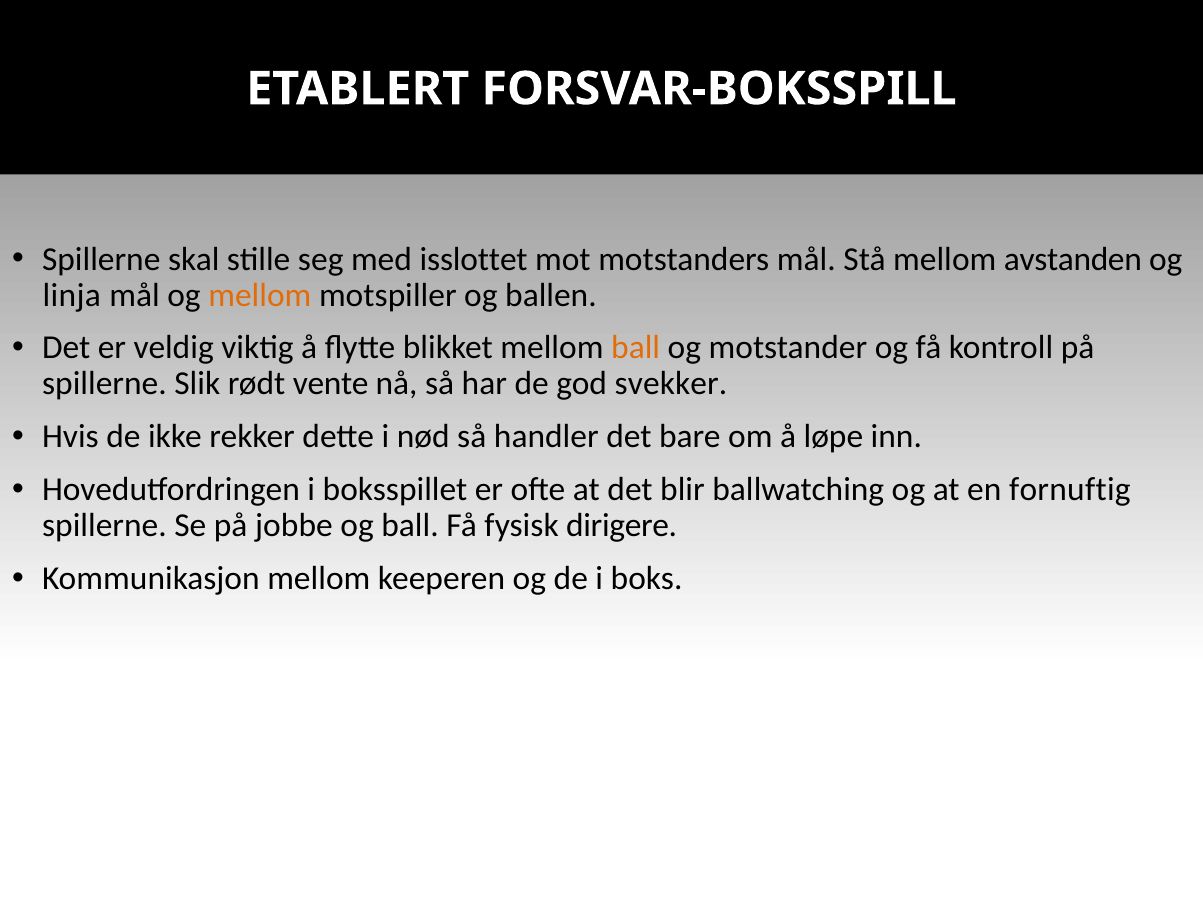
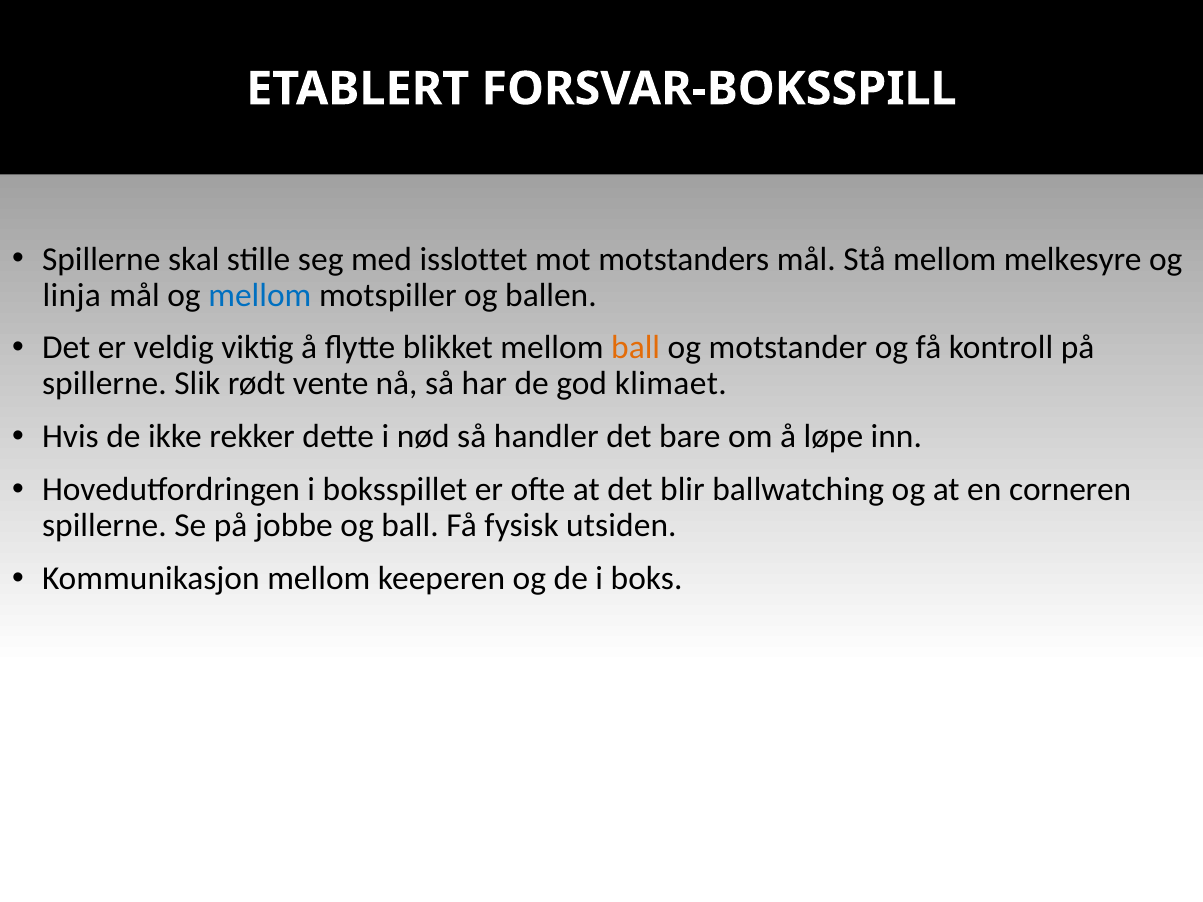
avstanden: avstanden -> melkesyre (1073, 259)
mellom colour: orange -> blue (260, 295)
svekker: svekker -> klimaet (671, 384)
fornuftig: fornuftig -> corneren (1070, 490)
dirigere: dirigere -> utsiden (621, 526)
